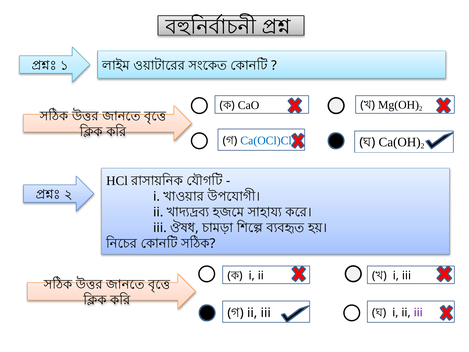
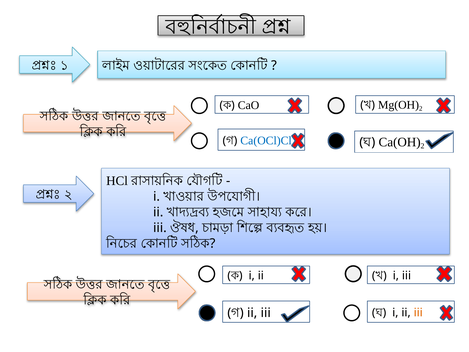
iii colour: purple -> orange (418, 312)
